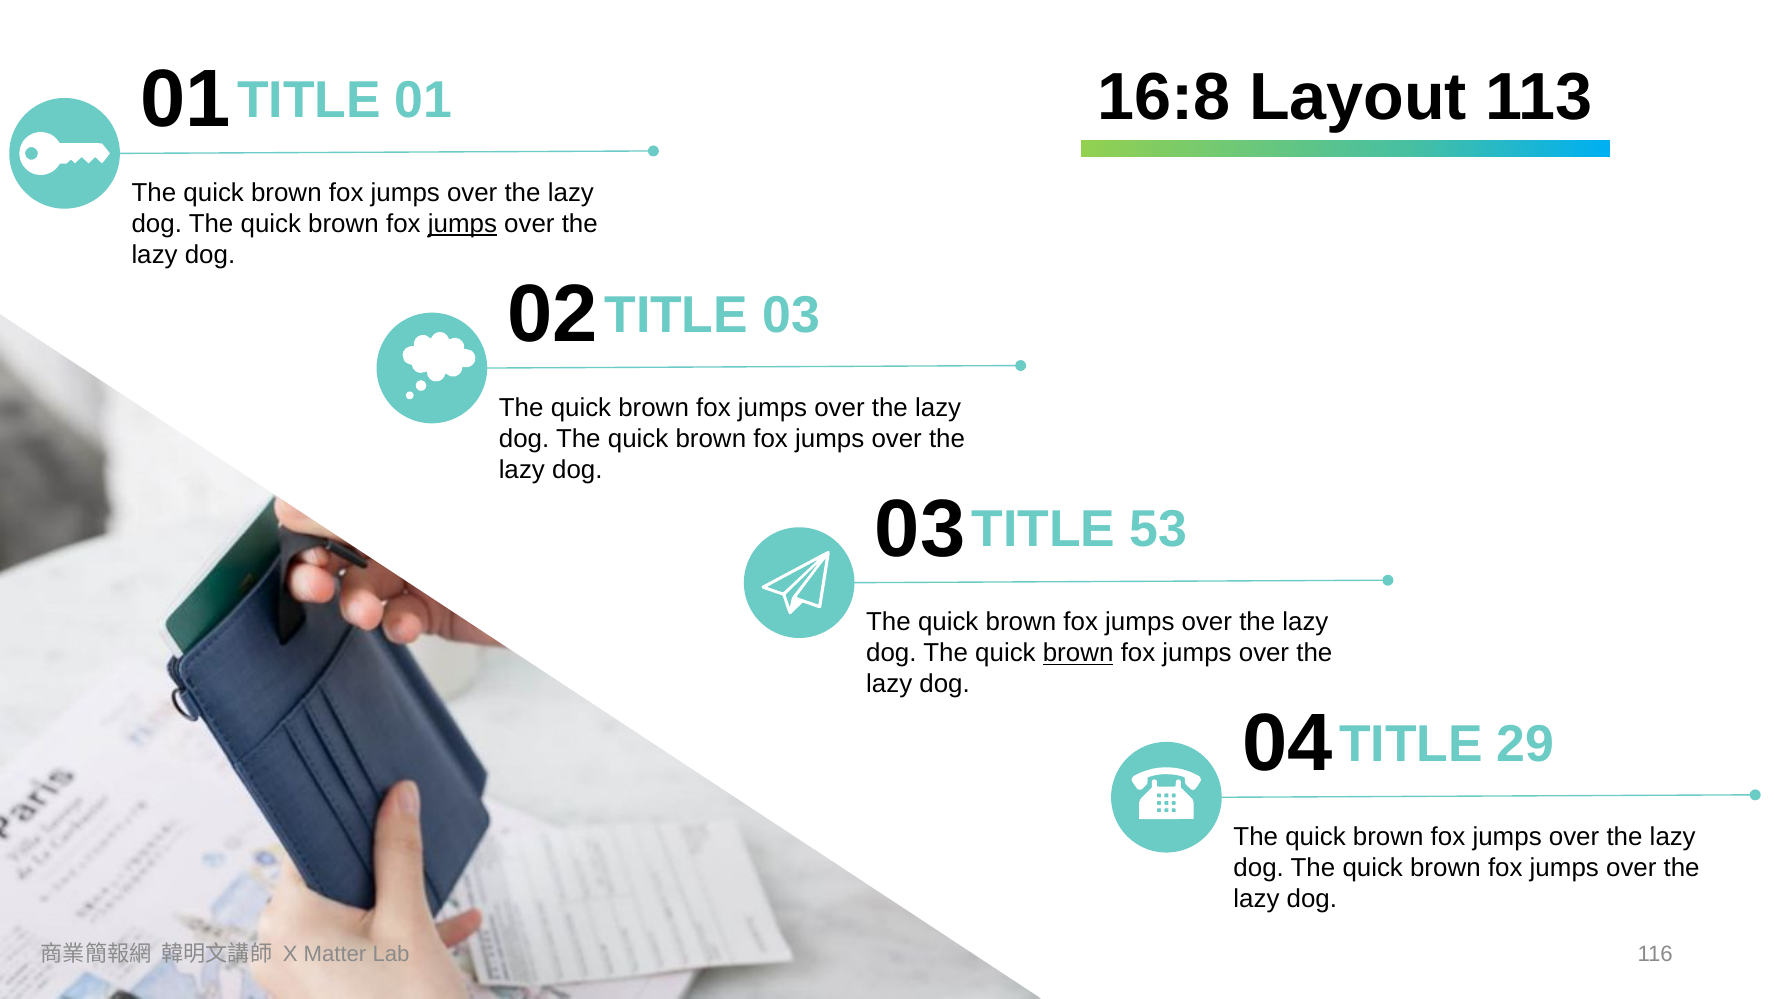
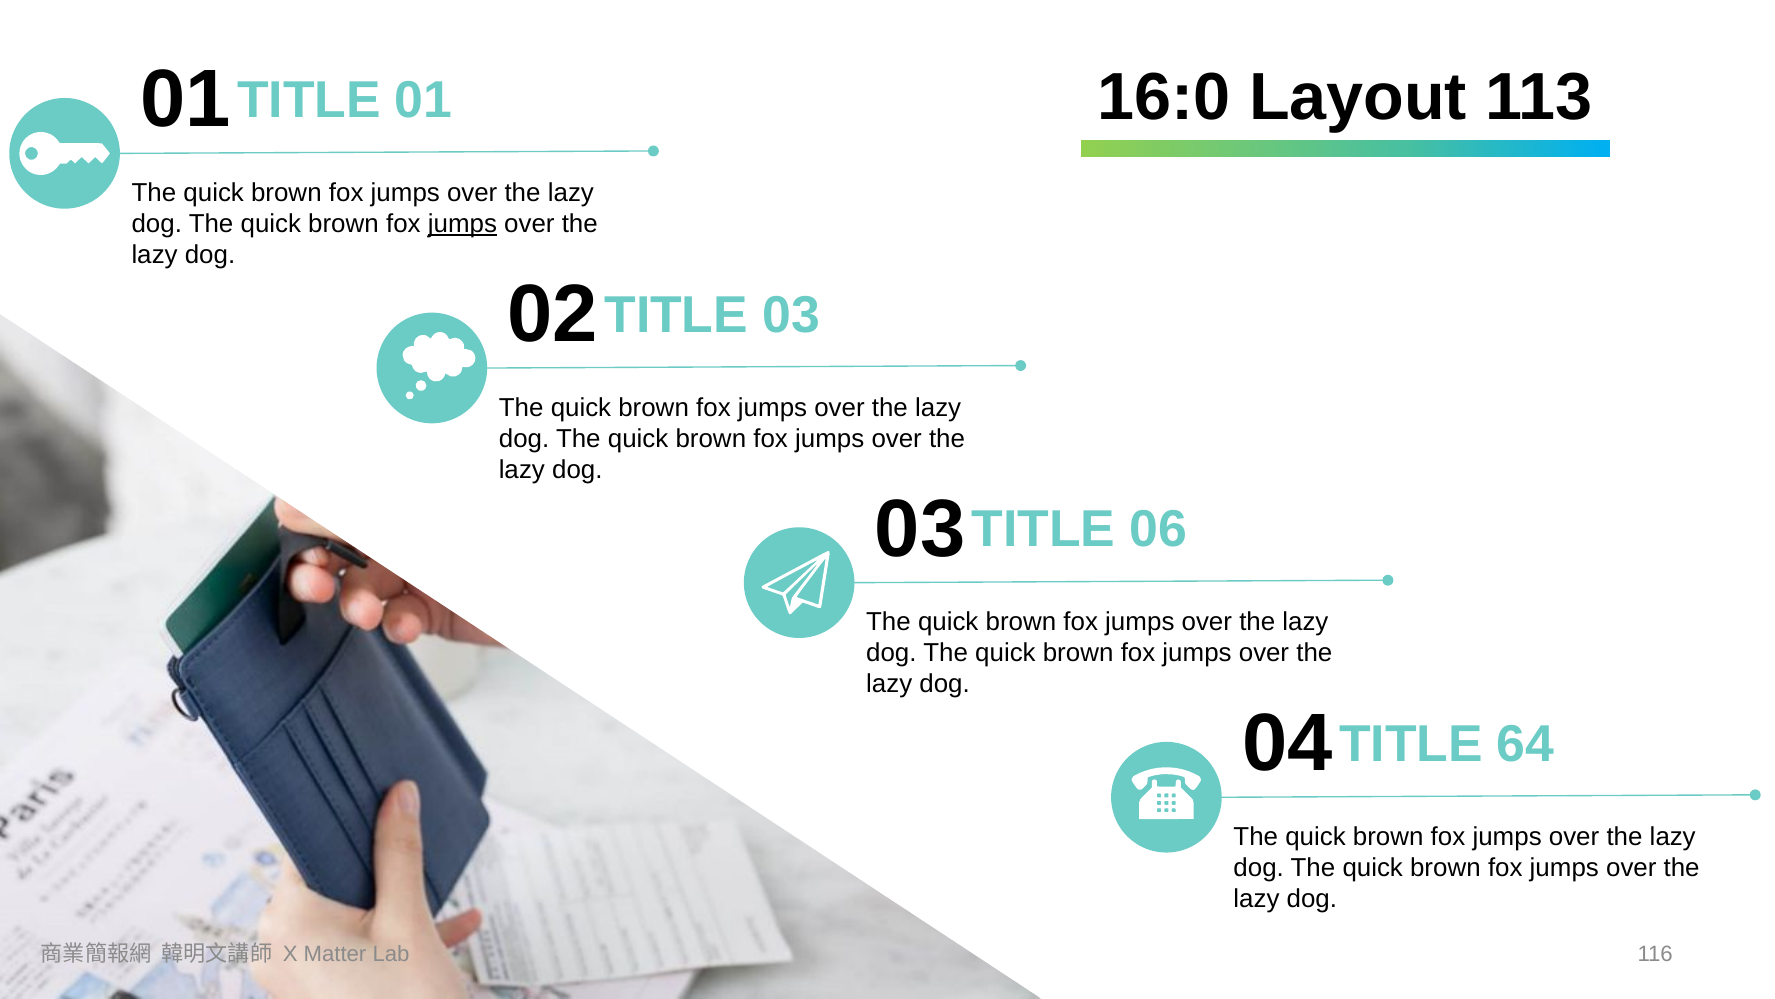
16:8: 16:8 -> 16:0 (1164, 98)
53: 53 -> 06 (1158, 530)
brown underline: present -> none (1078, 653)
29: 29 -> 64 (1526, 744)
